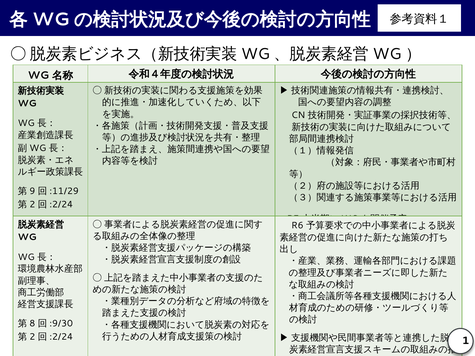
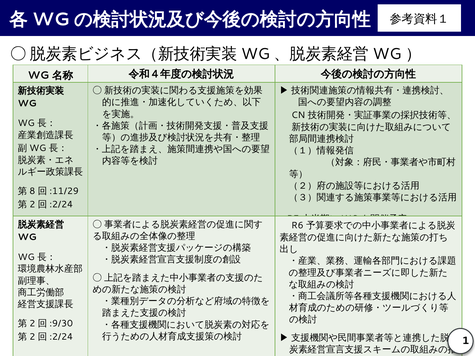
9: 9 -> 8 (32, 191)
8: 8 -> 2 (32, 324)
